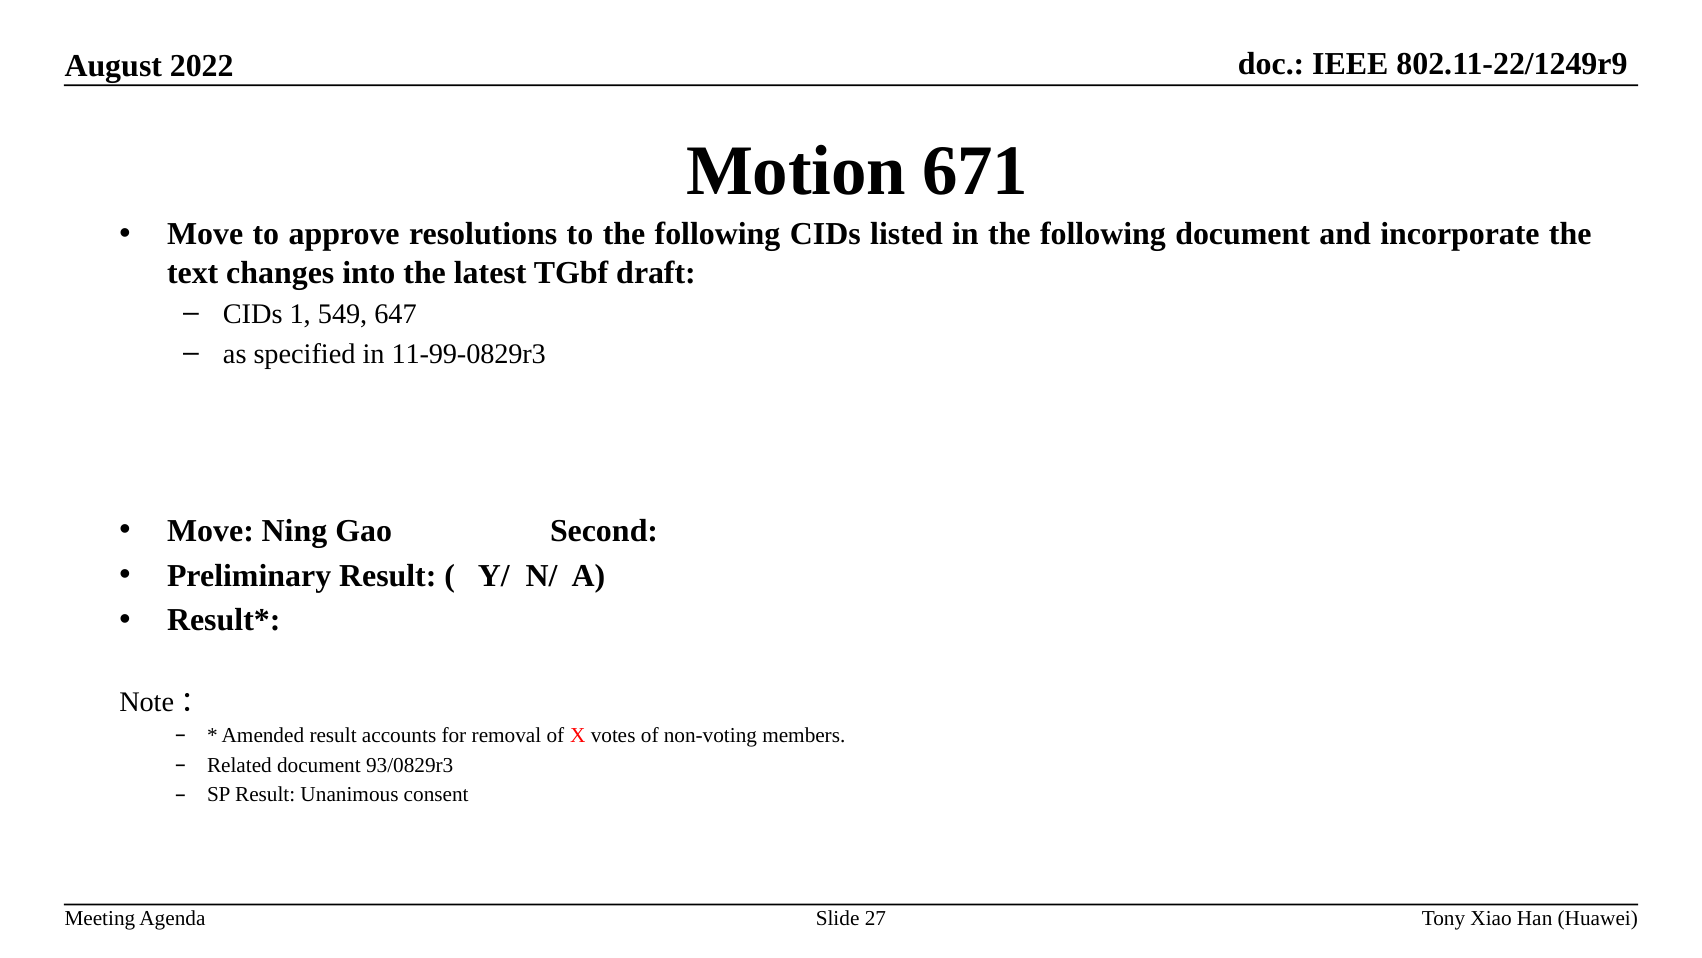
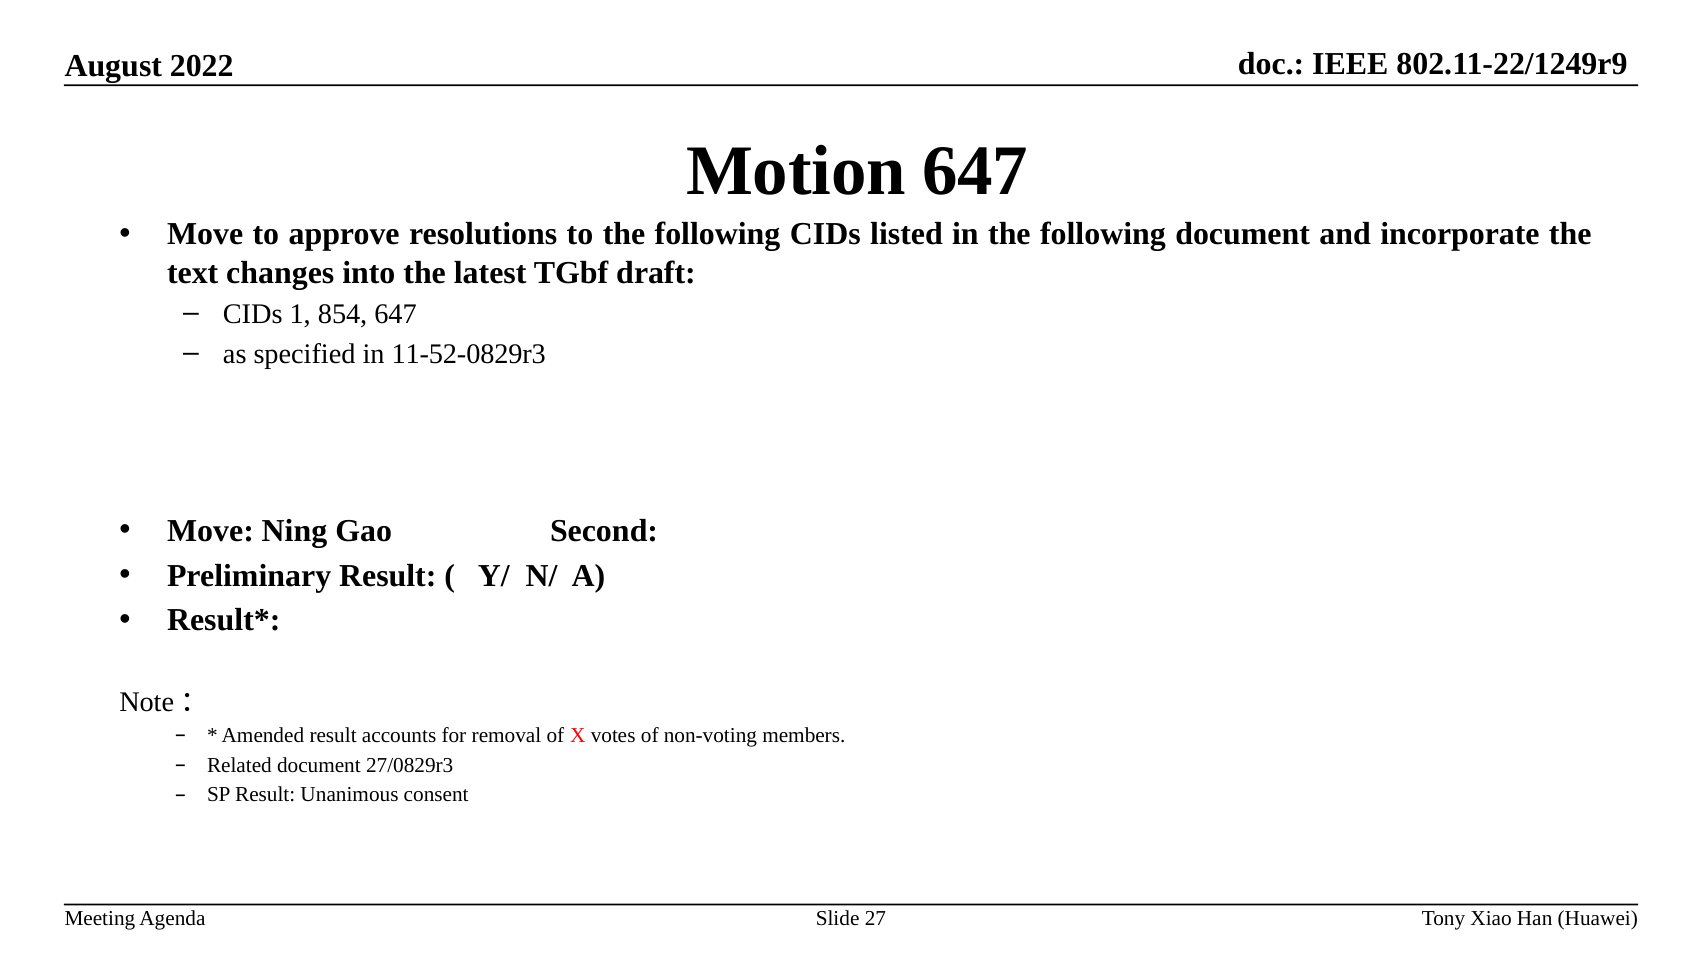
Motion 671: 671 -> 647 (975, 171)
549: 549 -> 854 (343, 314)
11-99-0829r3: 11-99-0829r3 -> 11-52-0829r3 (469, 354)
93/0829r3: 93/0829r3 -> 27/0829r3 (410, 765)
